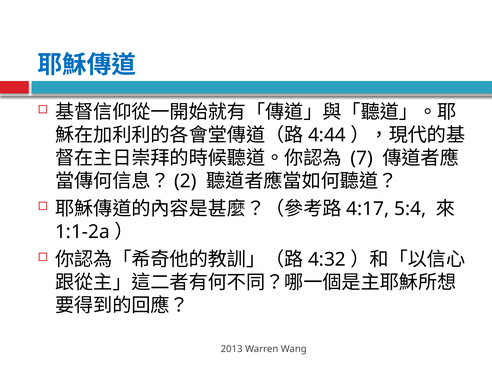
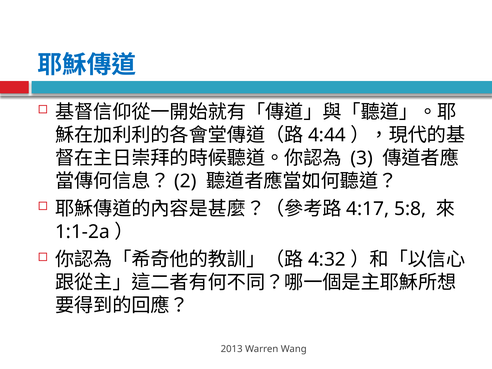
7: 7 -> 3 (362, 158)
5:4: 5:4 -> 5:8 (410, 209)
